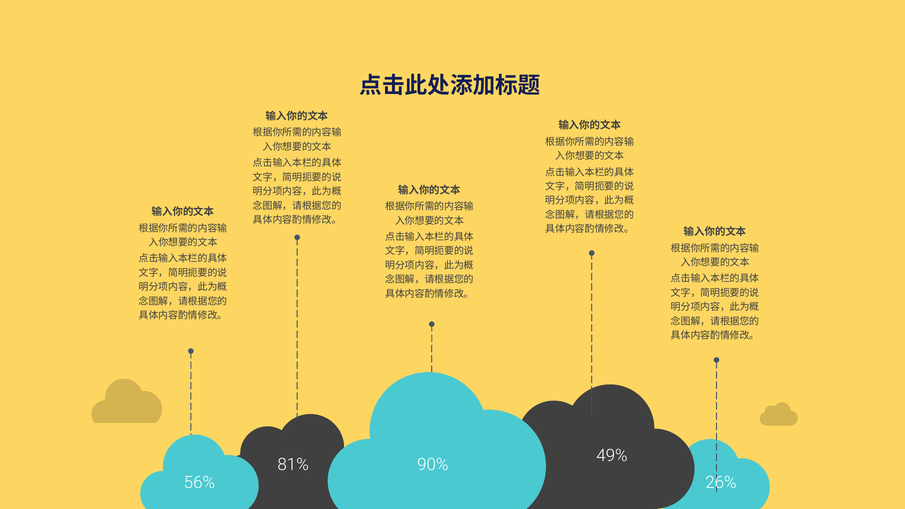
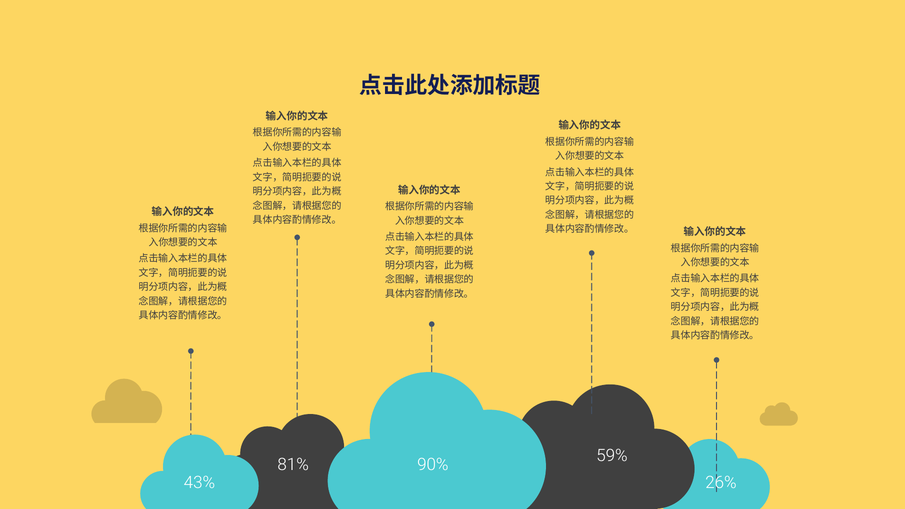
49%: 49% -> 59% (612, 456)
56%: 56% -> 43% (199, 483)
